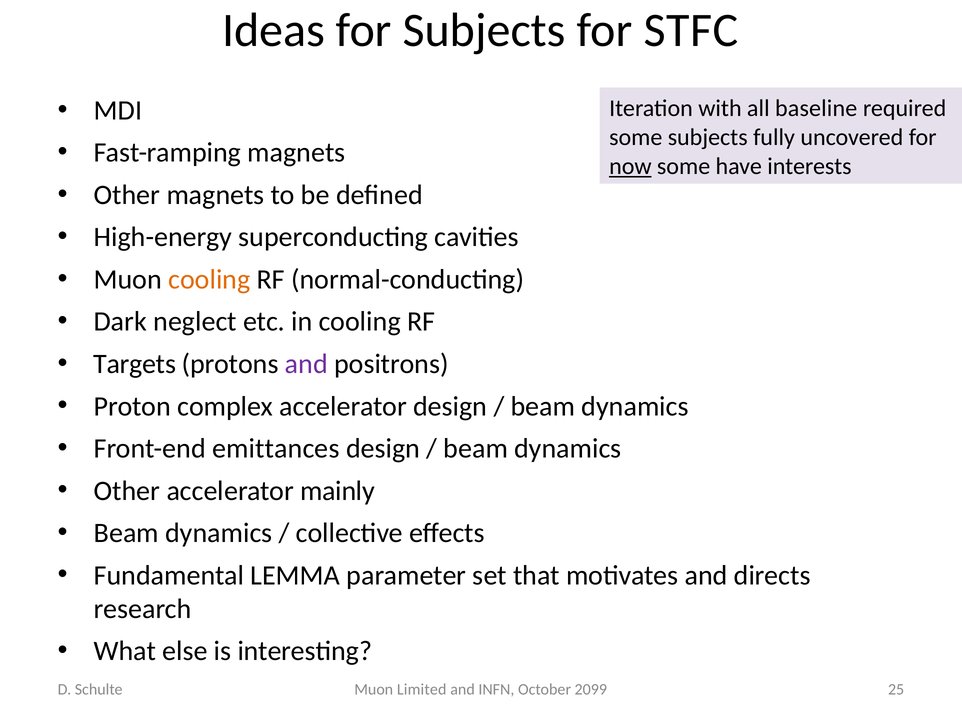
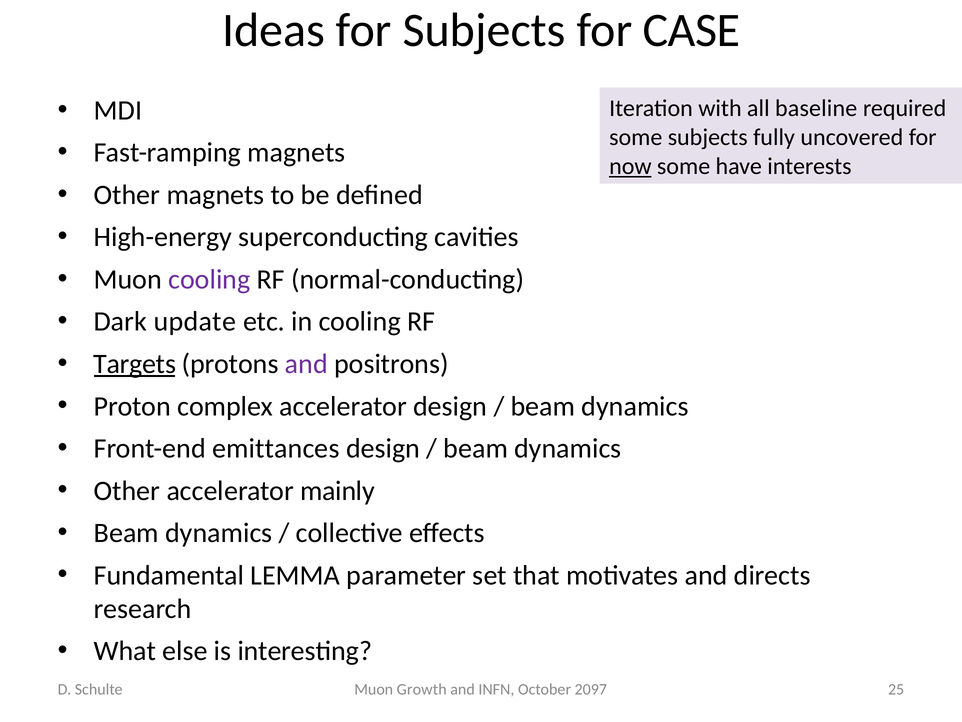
STFC: STFC -> CASE (692, 31)
cooling colour: orange -> purple (209, 279)
neglect: neglect -> update (195, 321)
Targets underline: none -> present (135, 364)
Limited: Limited -> Growth (422, 689)
2099: 2099 -> 2097 (591, 689)
